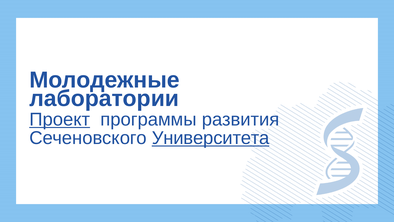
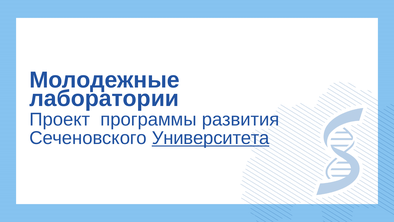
Проект underline: present -> none (60, 119)
